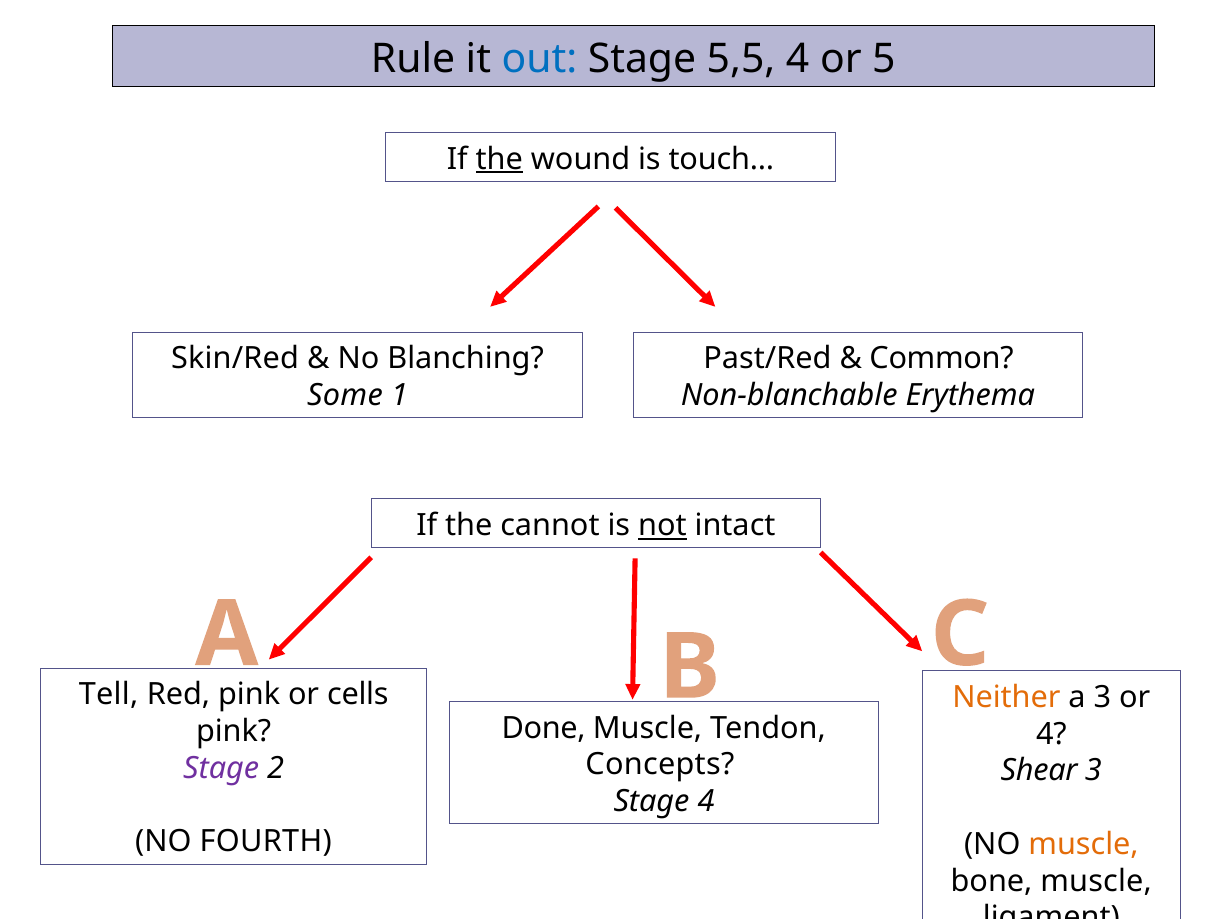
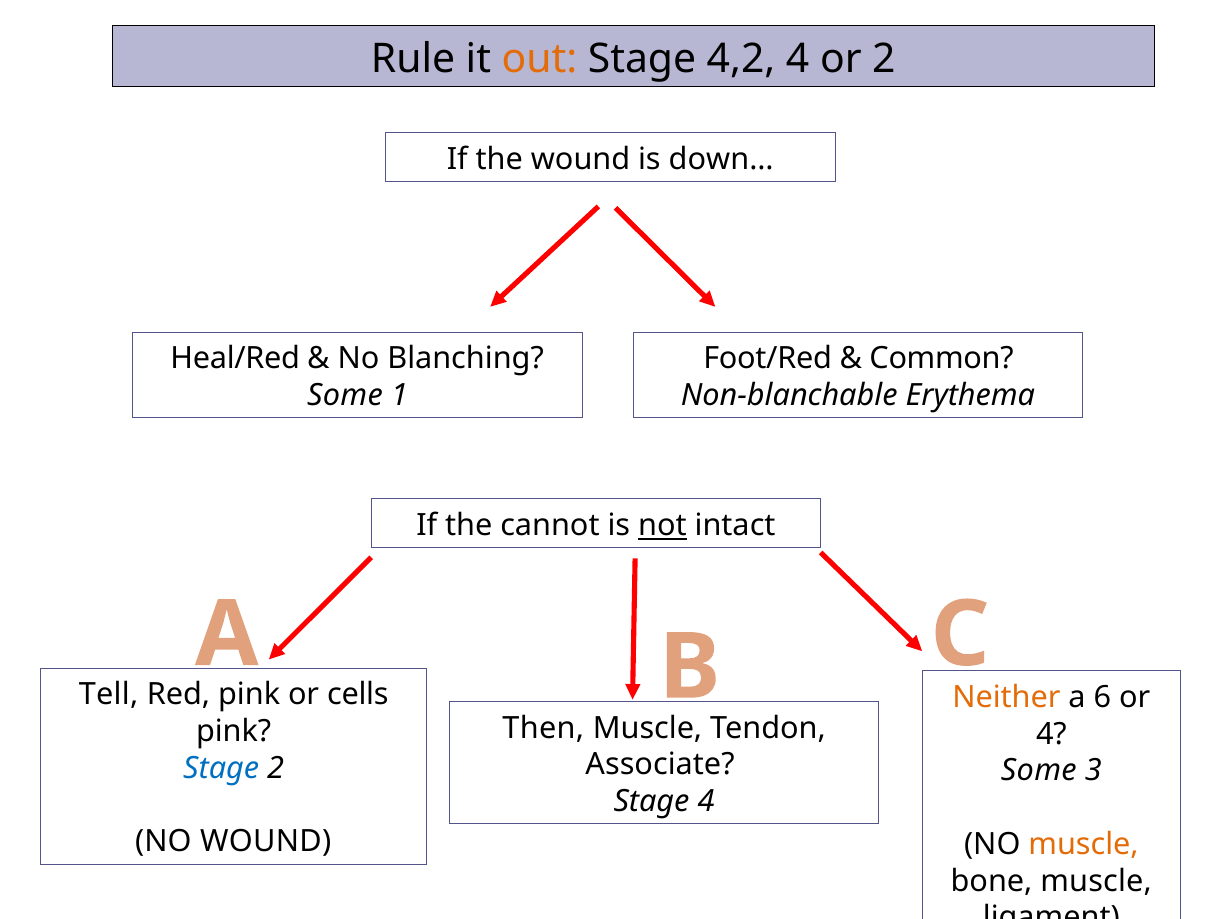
out colour: blue -> orange (539, 59)
5,5: 5,5 -> 4,2 (741, 59)
or 5: 5 -> 2 (884, 59)
the underline: present -> none (499, 159)
touch…: touch… -> down… (721, 159)
Skin/Red: Skin/Red -> Heal/Red (235, 359)
Past/Red: Past/Red -> Foot/Red (768, 359)
a 3: 3 -> 6 (1102, 698)
Done: Done -> Then (543, 729)
Concepts: Concepts -> Associate (660, 765)
Stage colour: purple -> blue (221, 769)
Shear: Shear -> Some (1039, 771)
NO FOURTH: FOURTH -> WOUND (266, 842)
